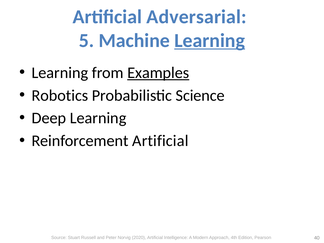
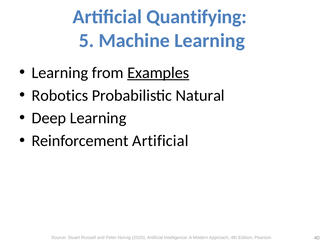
Adversarial: Adversarial -> Quantifying (197, 17)
Learning underline: present -> none (210, 41)
Science: Science -> Natural (200, 95)
